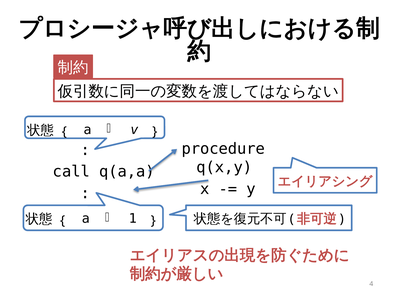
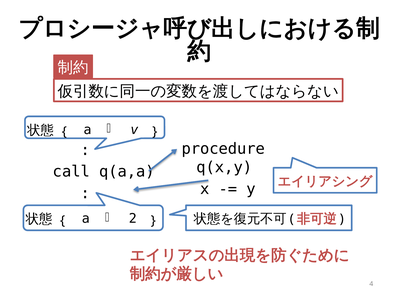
1: 1 -> 2 (133, 218)
